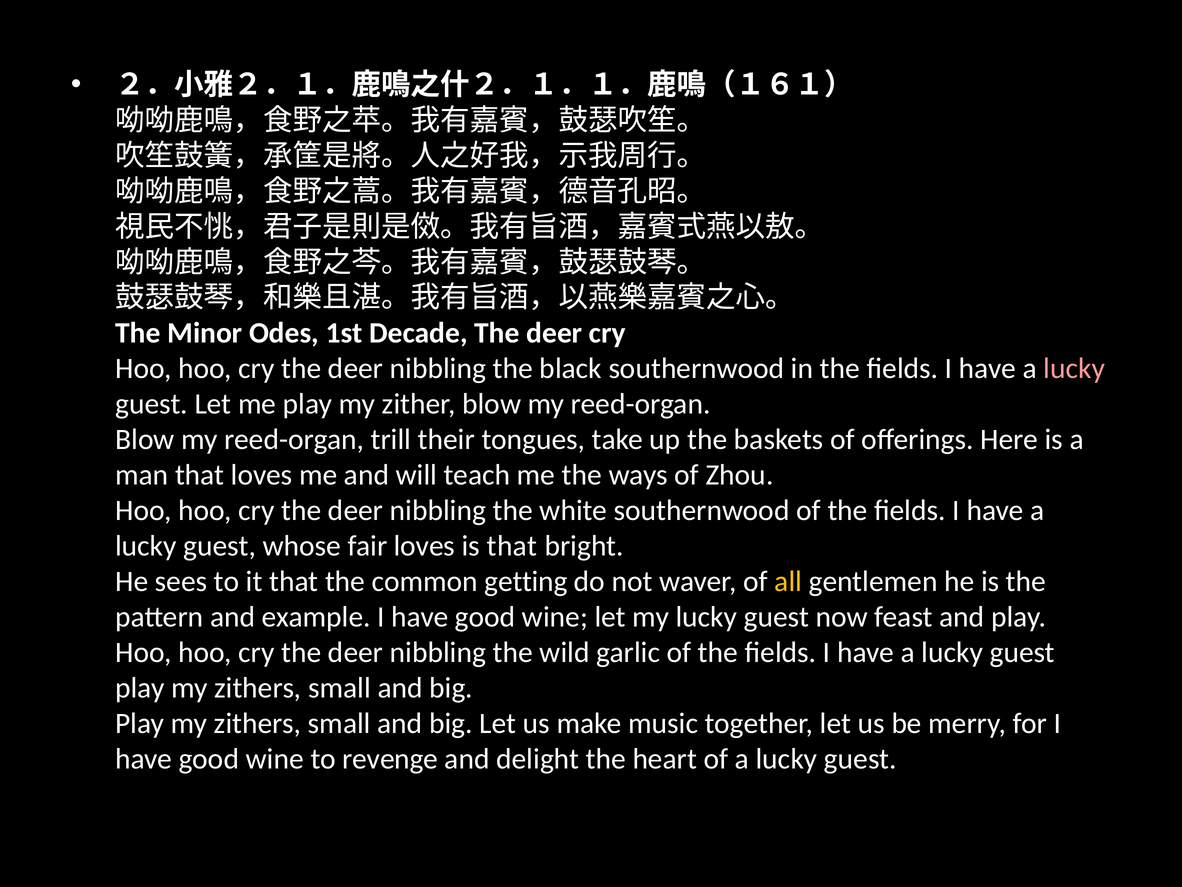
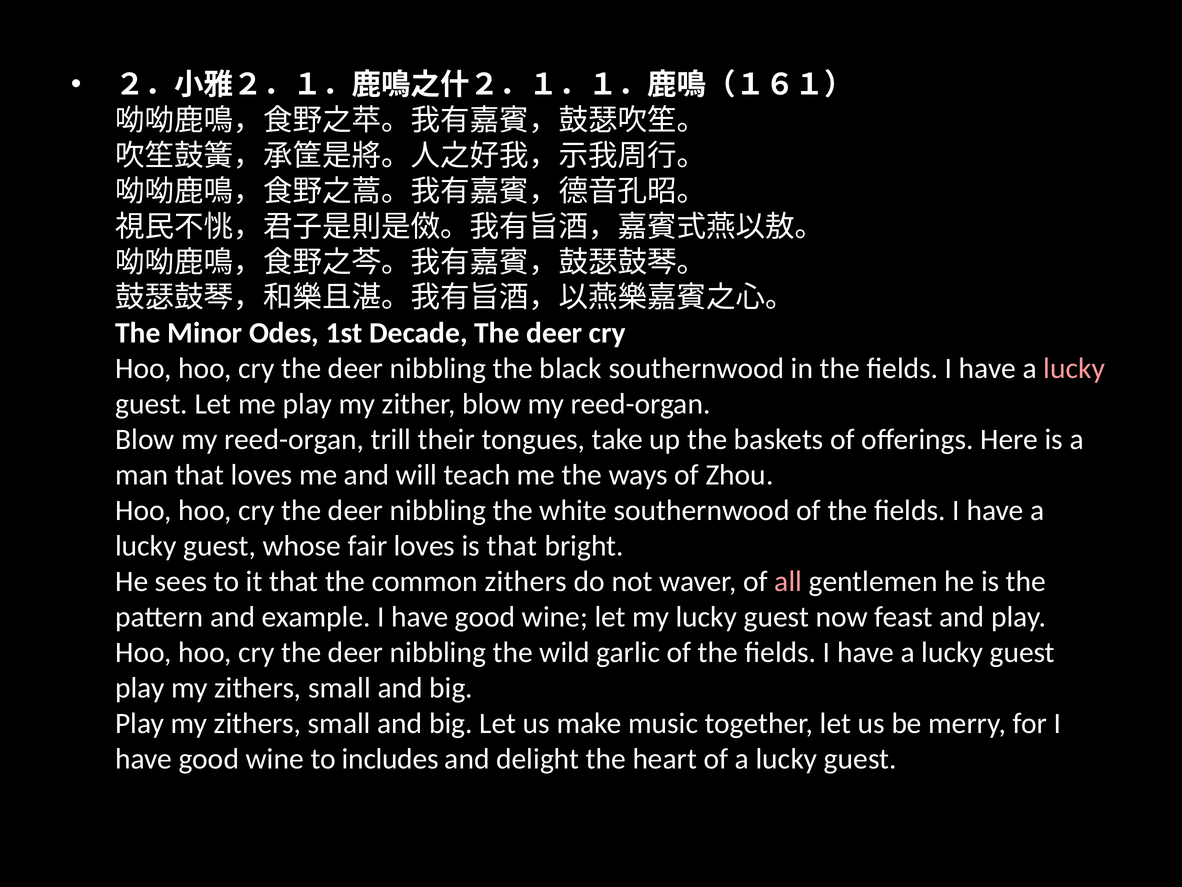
common getting: getting -> zithers (526, 581)
all colour: yellow -> pink (788, 581)
revenge: revenge -> includes (390, 759)
